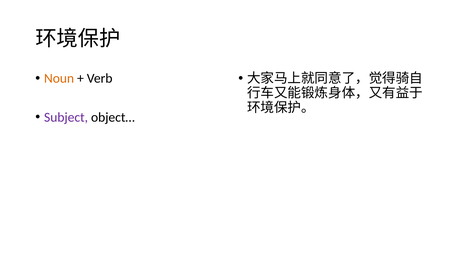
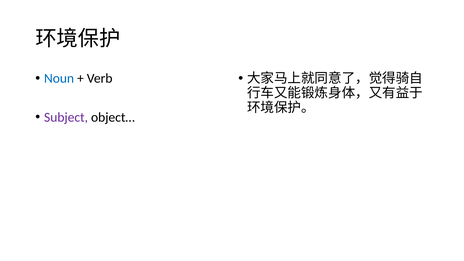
Noun colour: orange -> blue (59, 78)
